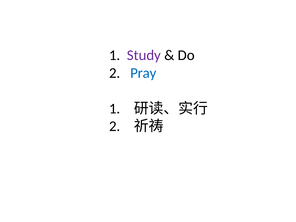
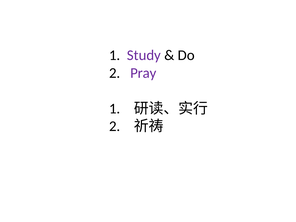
Pray colour: blue -> purple (143, 73)
